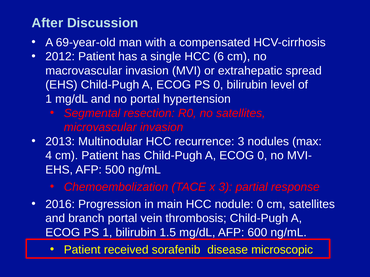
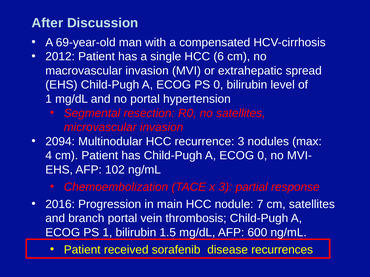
2013: 2013 -> 2094 (60, 142)
500: 500 -> 102 (115, 170)
nodule 0: 0 -> 7 (260, 205)
microscopic: microscopic -> recurrences (282, 250)
